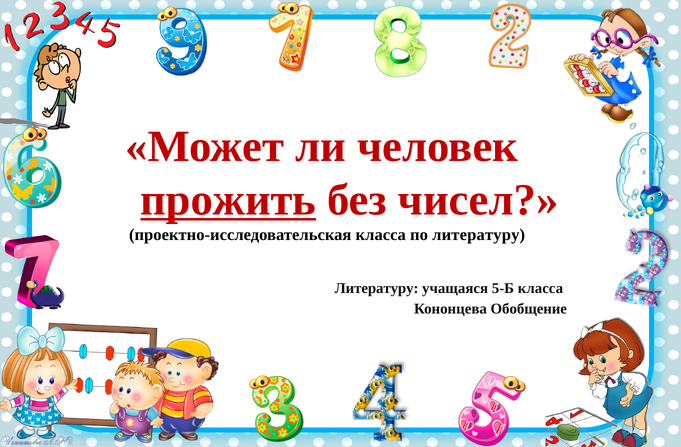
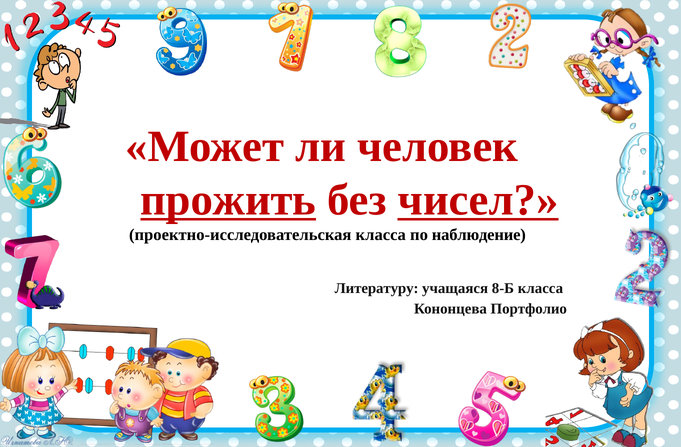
чисел underline: none -> present (478, 200)
по литературу: литературу -> наблюдение (479, 235)
5-Б: 5-Б -> 8-Б (503, 288)
Обобщение: Обобщение -> Портфолио (529, 309)
